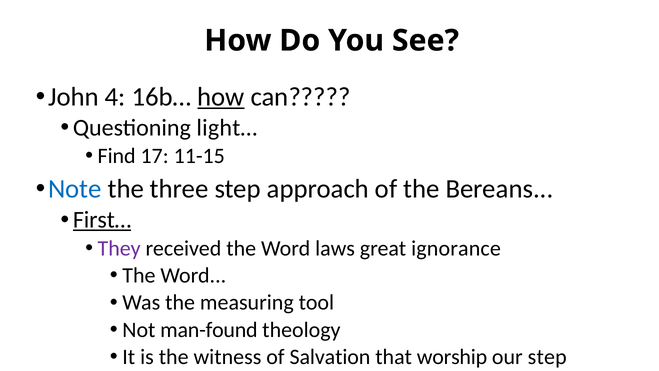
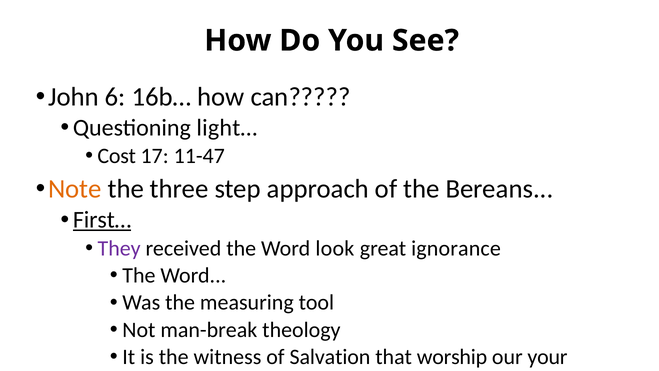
4: 4 -> 6 (115, 97)
how underline: present -> none (221, 97)
Find: Find -> Cost (117, 156)
11-15: 11-15 -> 11-47 (199, 156)
Note colour: blue -> orange (75, 189)
laws: laws -> look (335, 248)
man-found: man-found -> man-break (209, 330)
our step: step -> your (547, 357)
